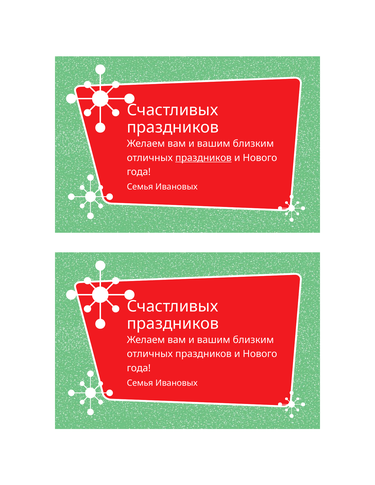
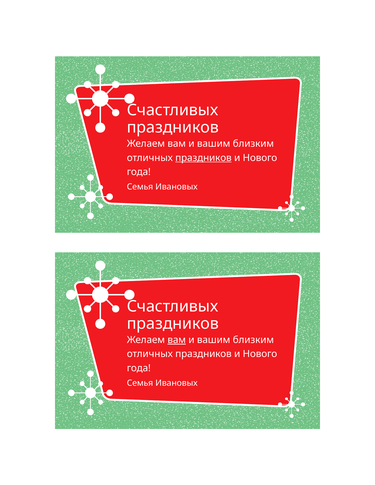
вам underline: none -> present (177, 340)
